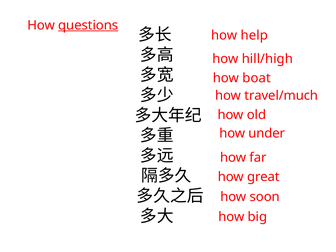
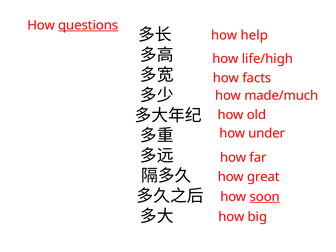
hill/high: hill/high -> life/high (267, 59)
boat: boat -> facts (257, 78)
travel/much: travel/much -> made/much (281, 96)
soon underline: none -> present (265, 197)
